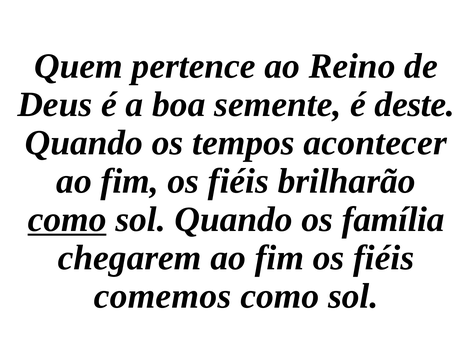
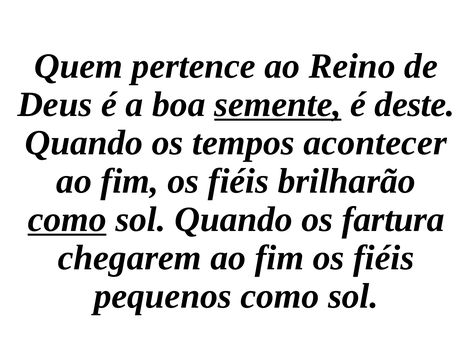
semente underline: none -> present (278, 104)
família: família -> fartura (393, 219)
comemos: comemos -> pequenos (163, 296)
